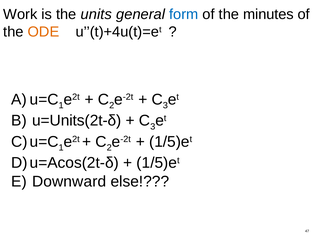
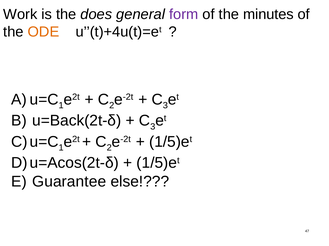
units: units -> does (96, 14)
form colour: blue -> purple (184, 14)
u=Units(2t-δ: u=Units(2t-δ -> u=Back(2t-δ (77, 121)
Downward: Downward -> Guarantee (69, 182)
